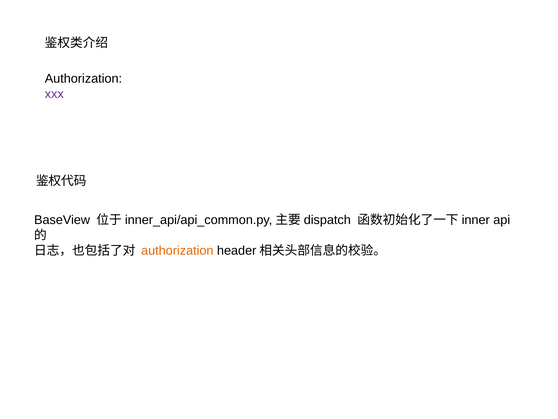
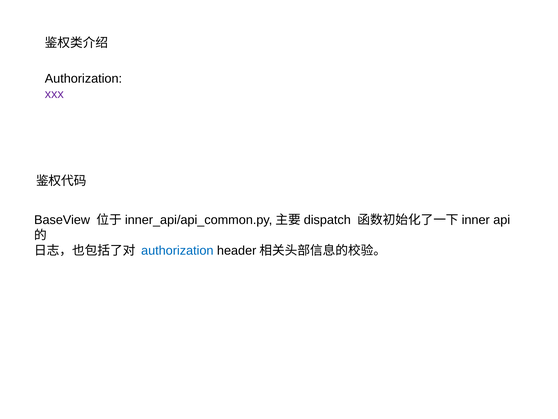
authorization colour: orange -> blue (177, 250)
